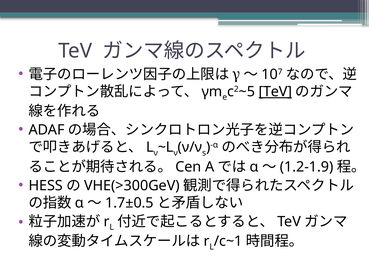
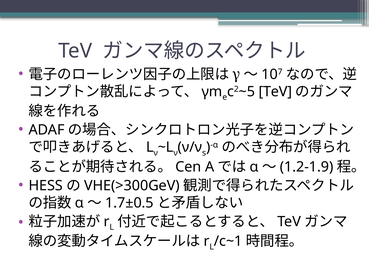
TeV underline: present -> none (275, 91)
